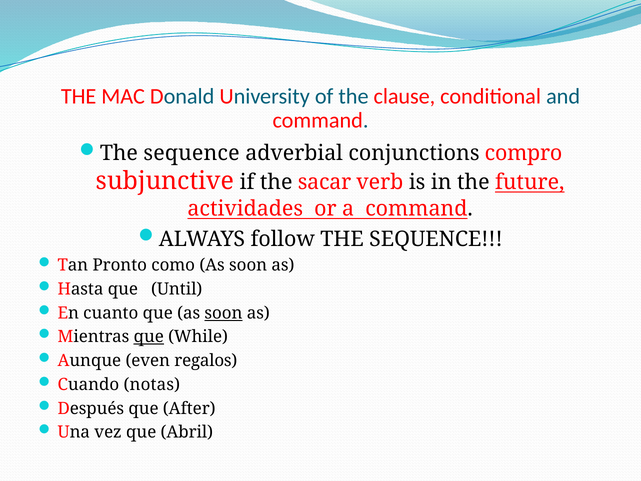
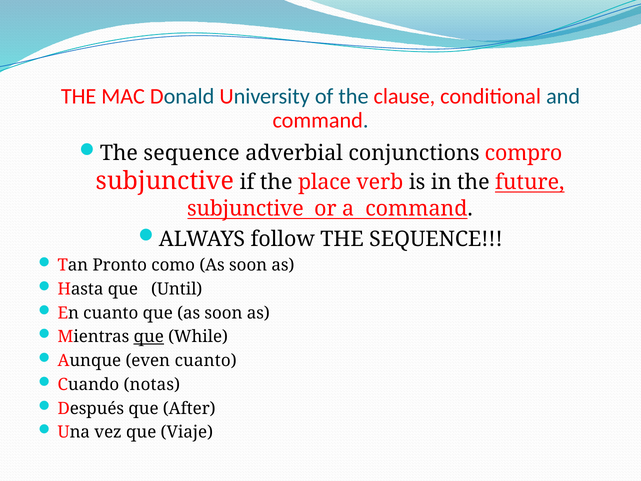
sacar: sacar -> place (325, 182)
actividades: actividades -> subjunctive (245, 209)
soon underline: present -> none (223, 313)
even regalos: regalos -> cuanto (206, 361)
Abril: Abril -> Viaje (187, 432)
